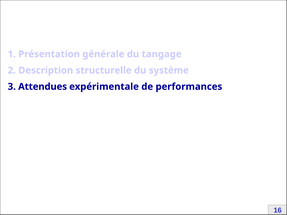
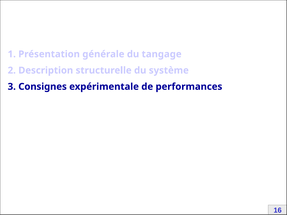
Attendues: Attendues -> Consignes (43, 87)
